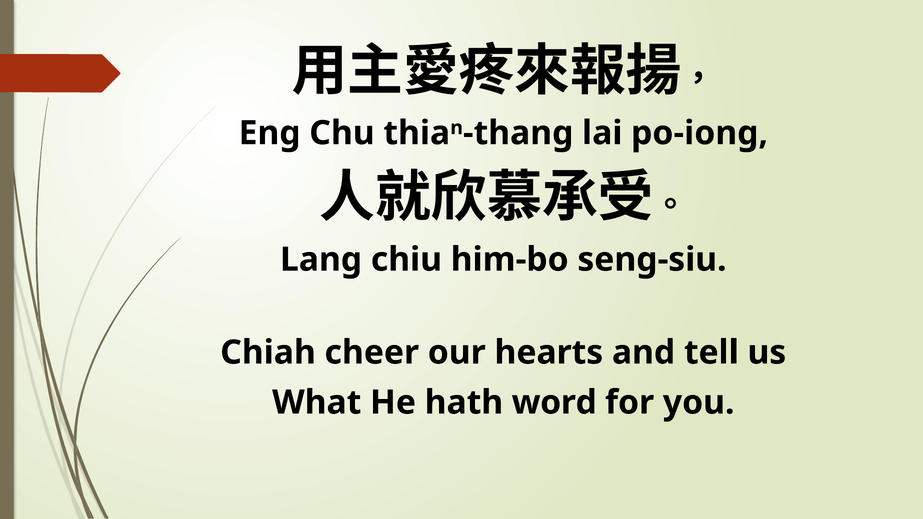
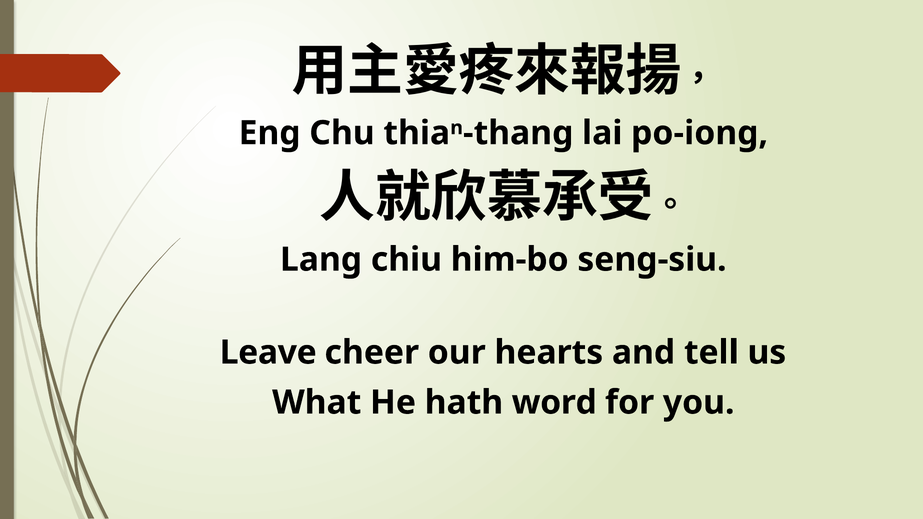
Chiah: Chiah -> Leave (268, 353)
